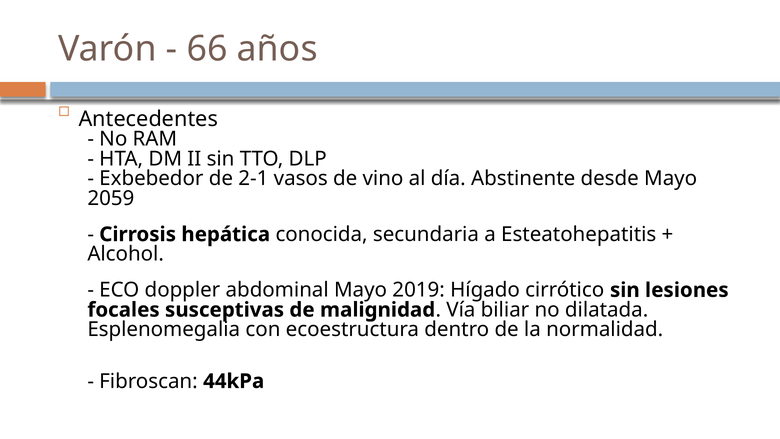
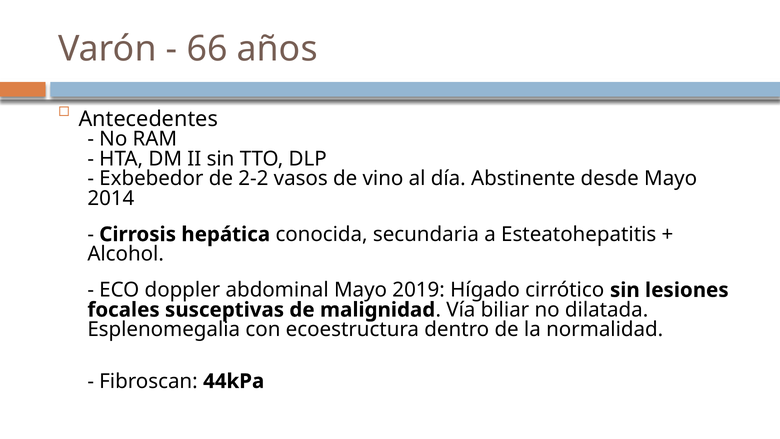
2-1: 2-1 -> 2-2 (253, 179)
2059: 2059 -> 2014 (111, 198)
